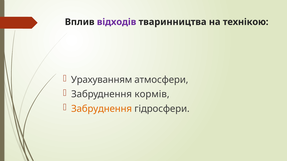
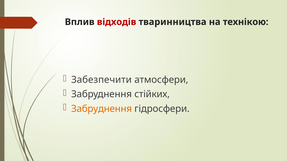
відходів colour: purple -> red (117, 22)
Урахуванням: Урахуванням -> Забезпечити (101, 80)
кормів: кормів -> стійких (152, 94)
